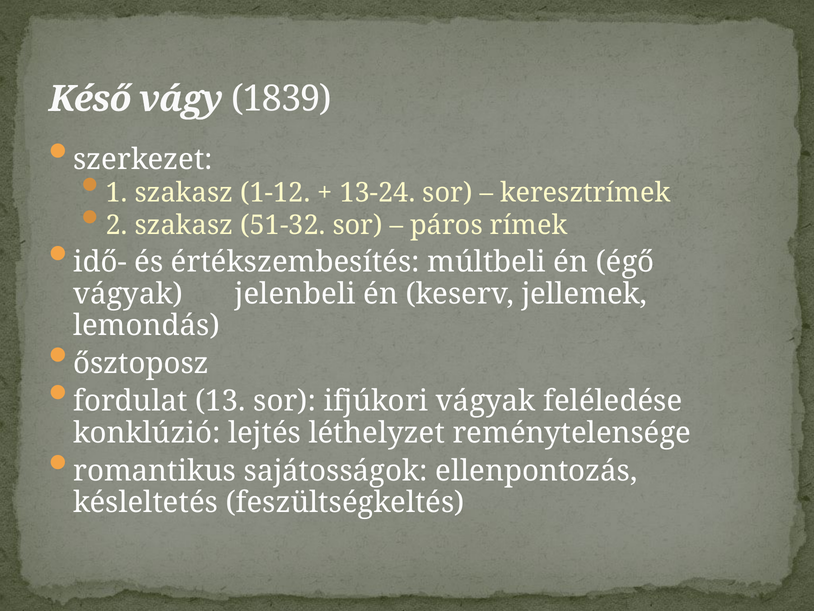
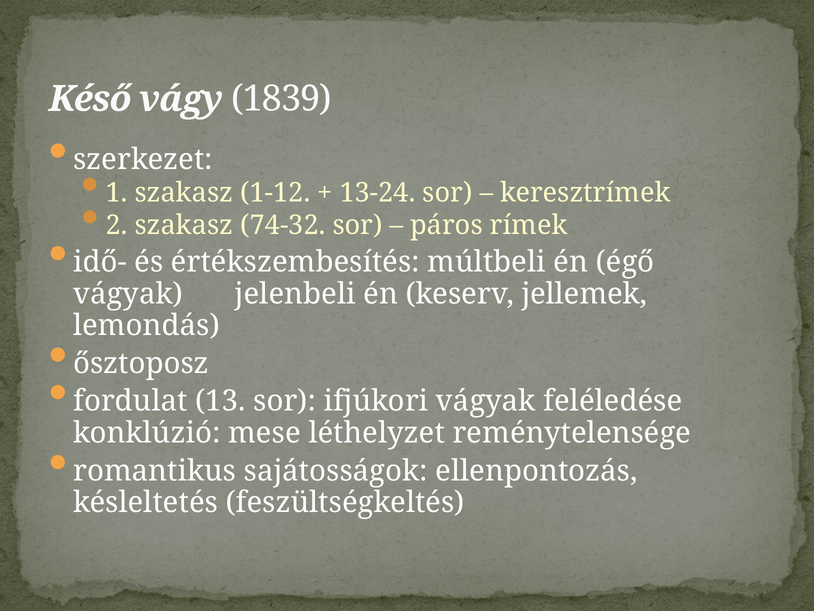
51-32: 51-32 -> 74-32 (283, 225)
lejtés: lejtés -> mese (264, 433)
